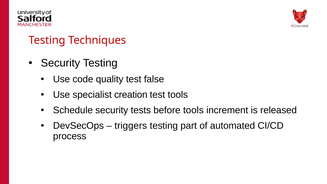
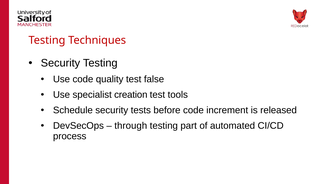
before tools: tools -> code (193, 110)
triggers: triggers -> through (131, 126)
